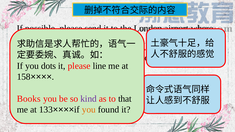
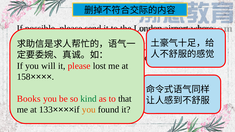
you dots: dots -> will (48, 66)
line: line -> lost (99, 66)
kind colour: purple -> green (89, 99)
